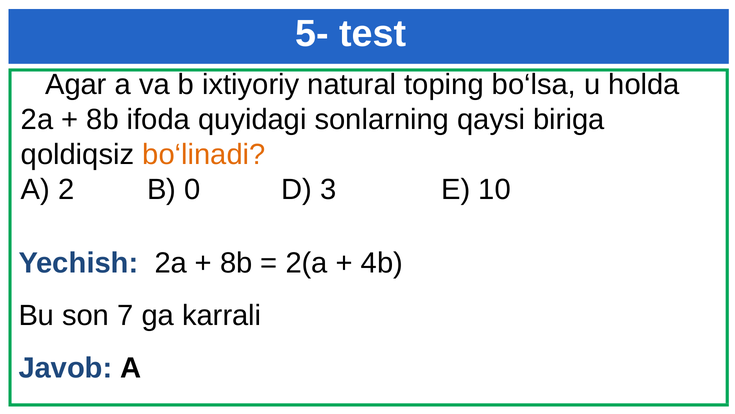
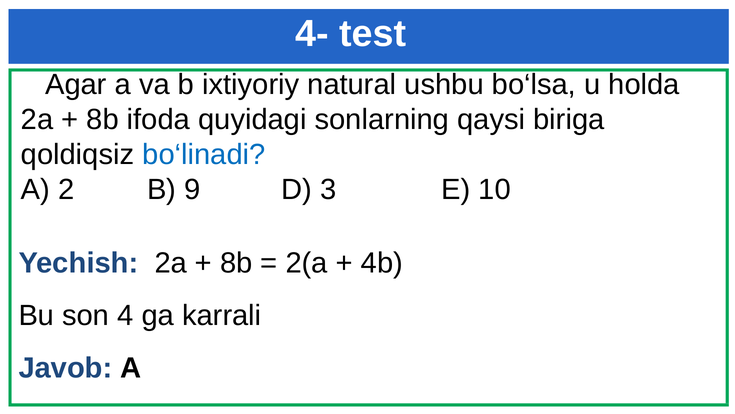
5-: 5- -> 4- (312, 34)
toping: toping -> ushbu (444, 84)
bo‘linadi colour: orange -> blue (204, 154)
0: 0 -> 9 (192, 189)
7: 7 -> 4 (125, 315)
